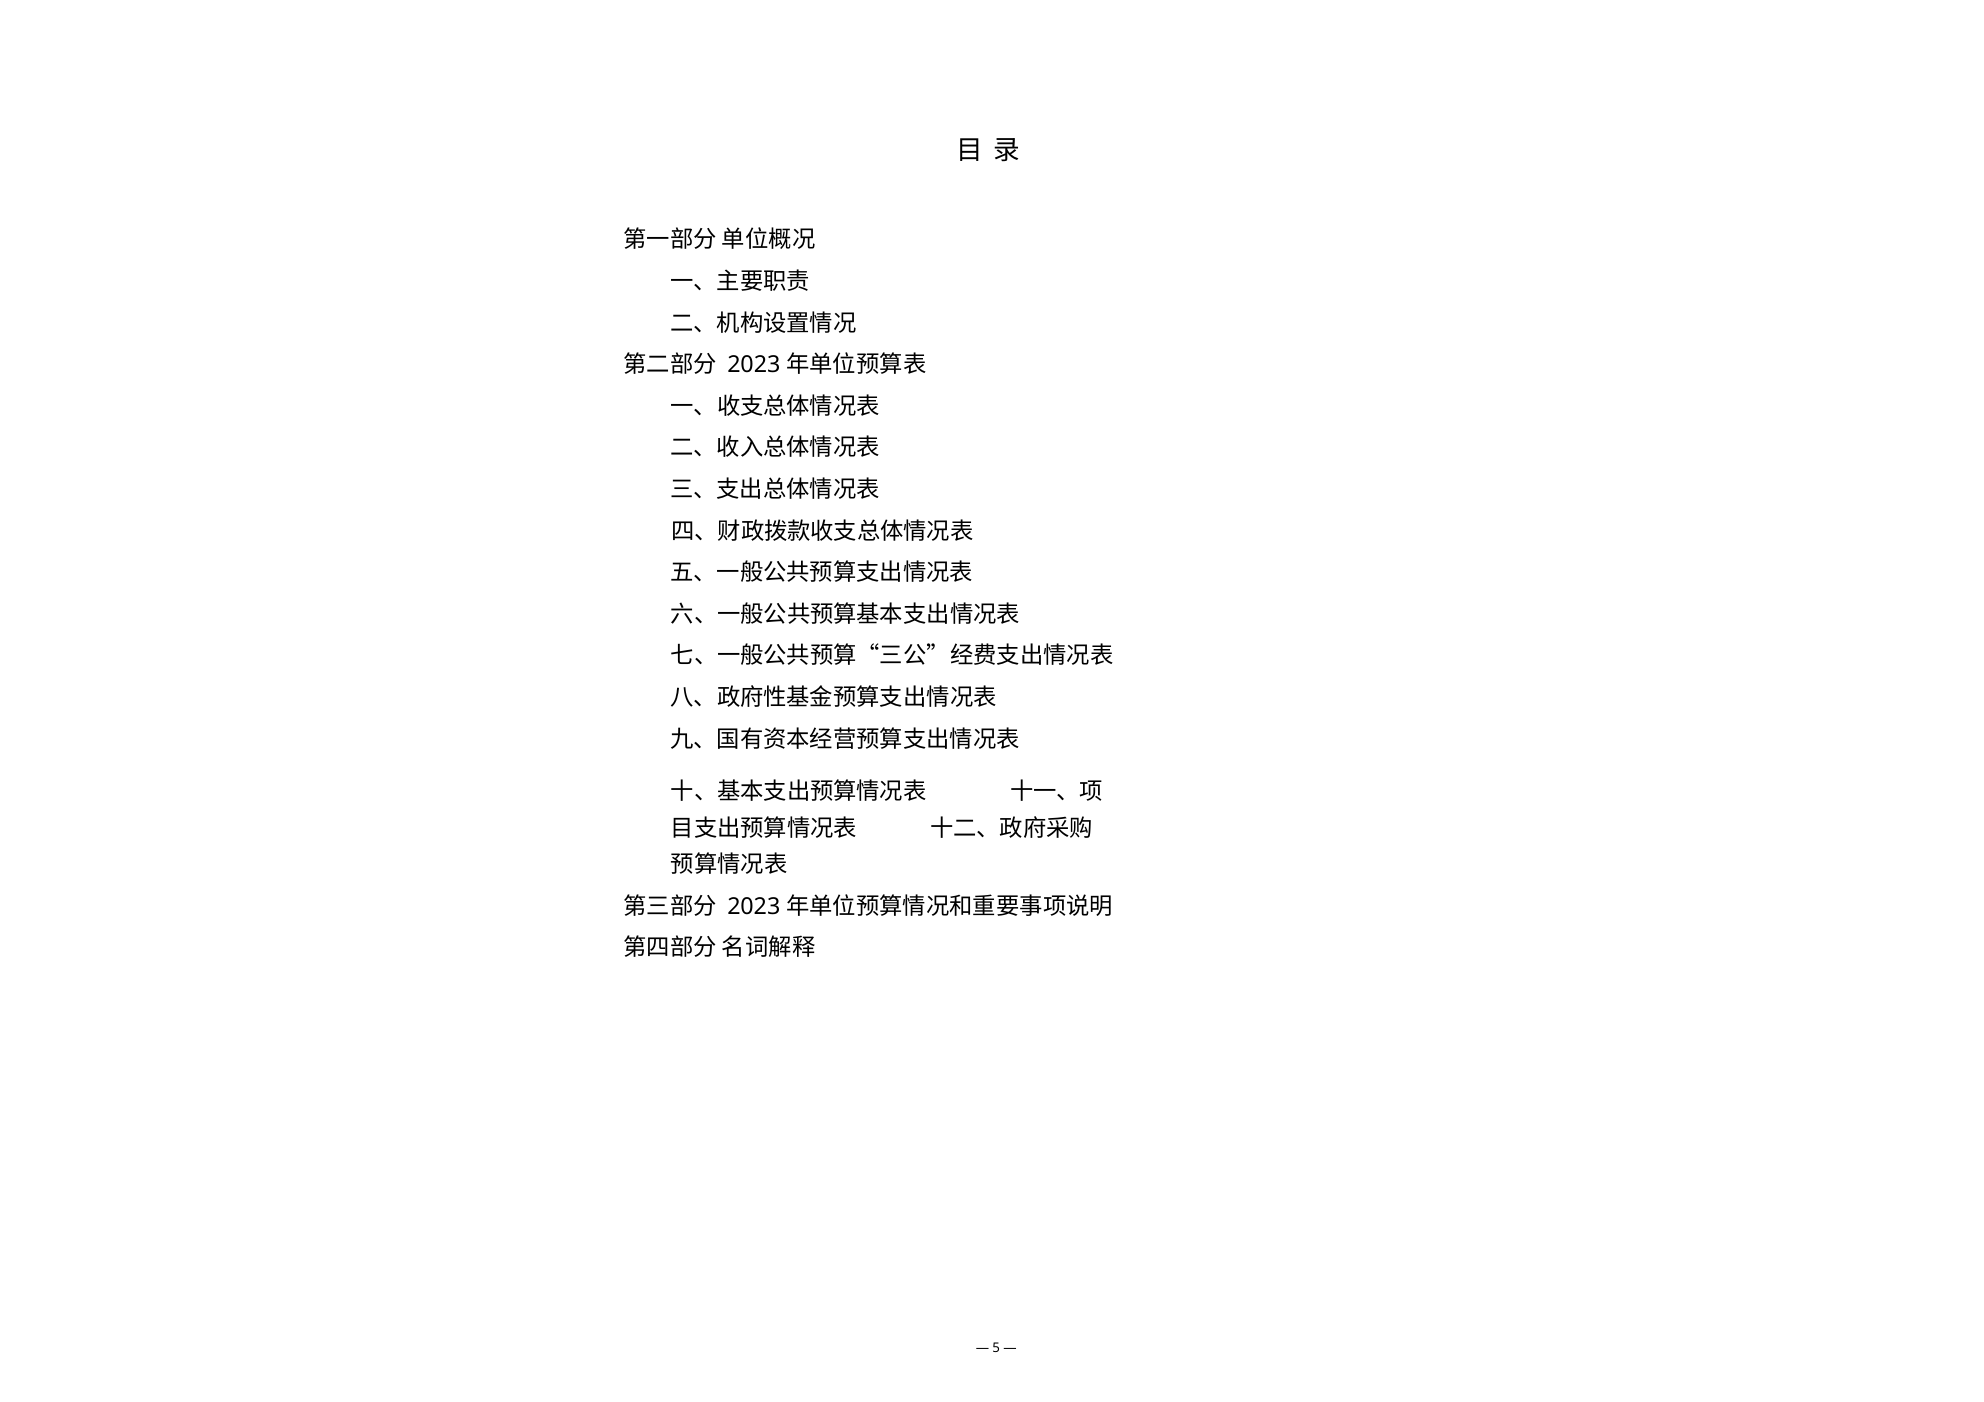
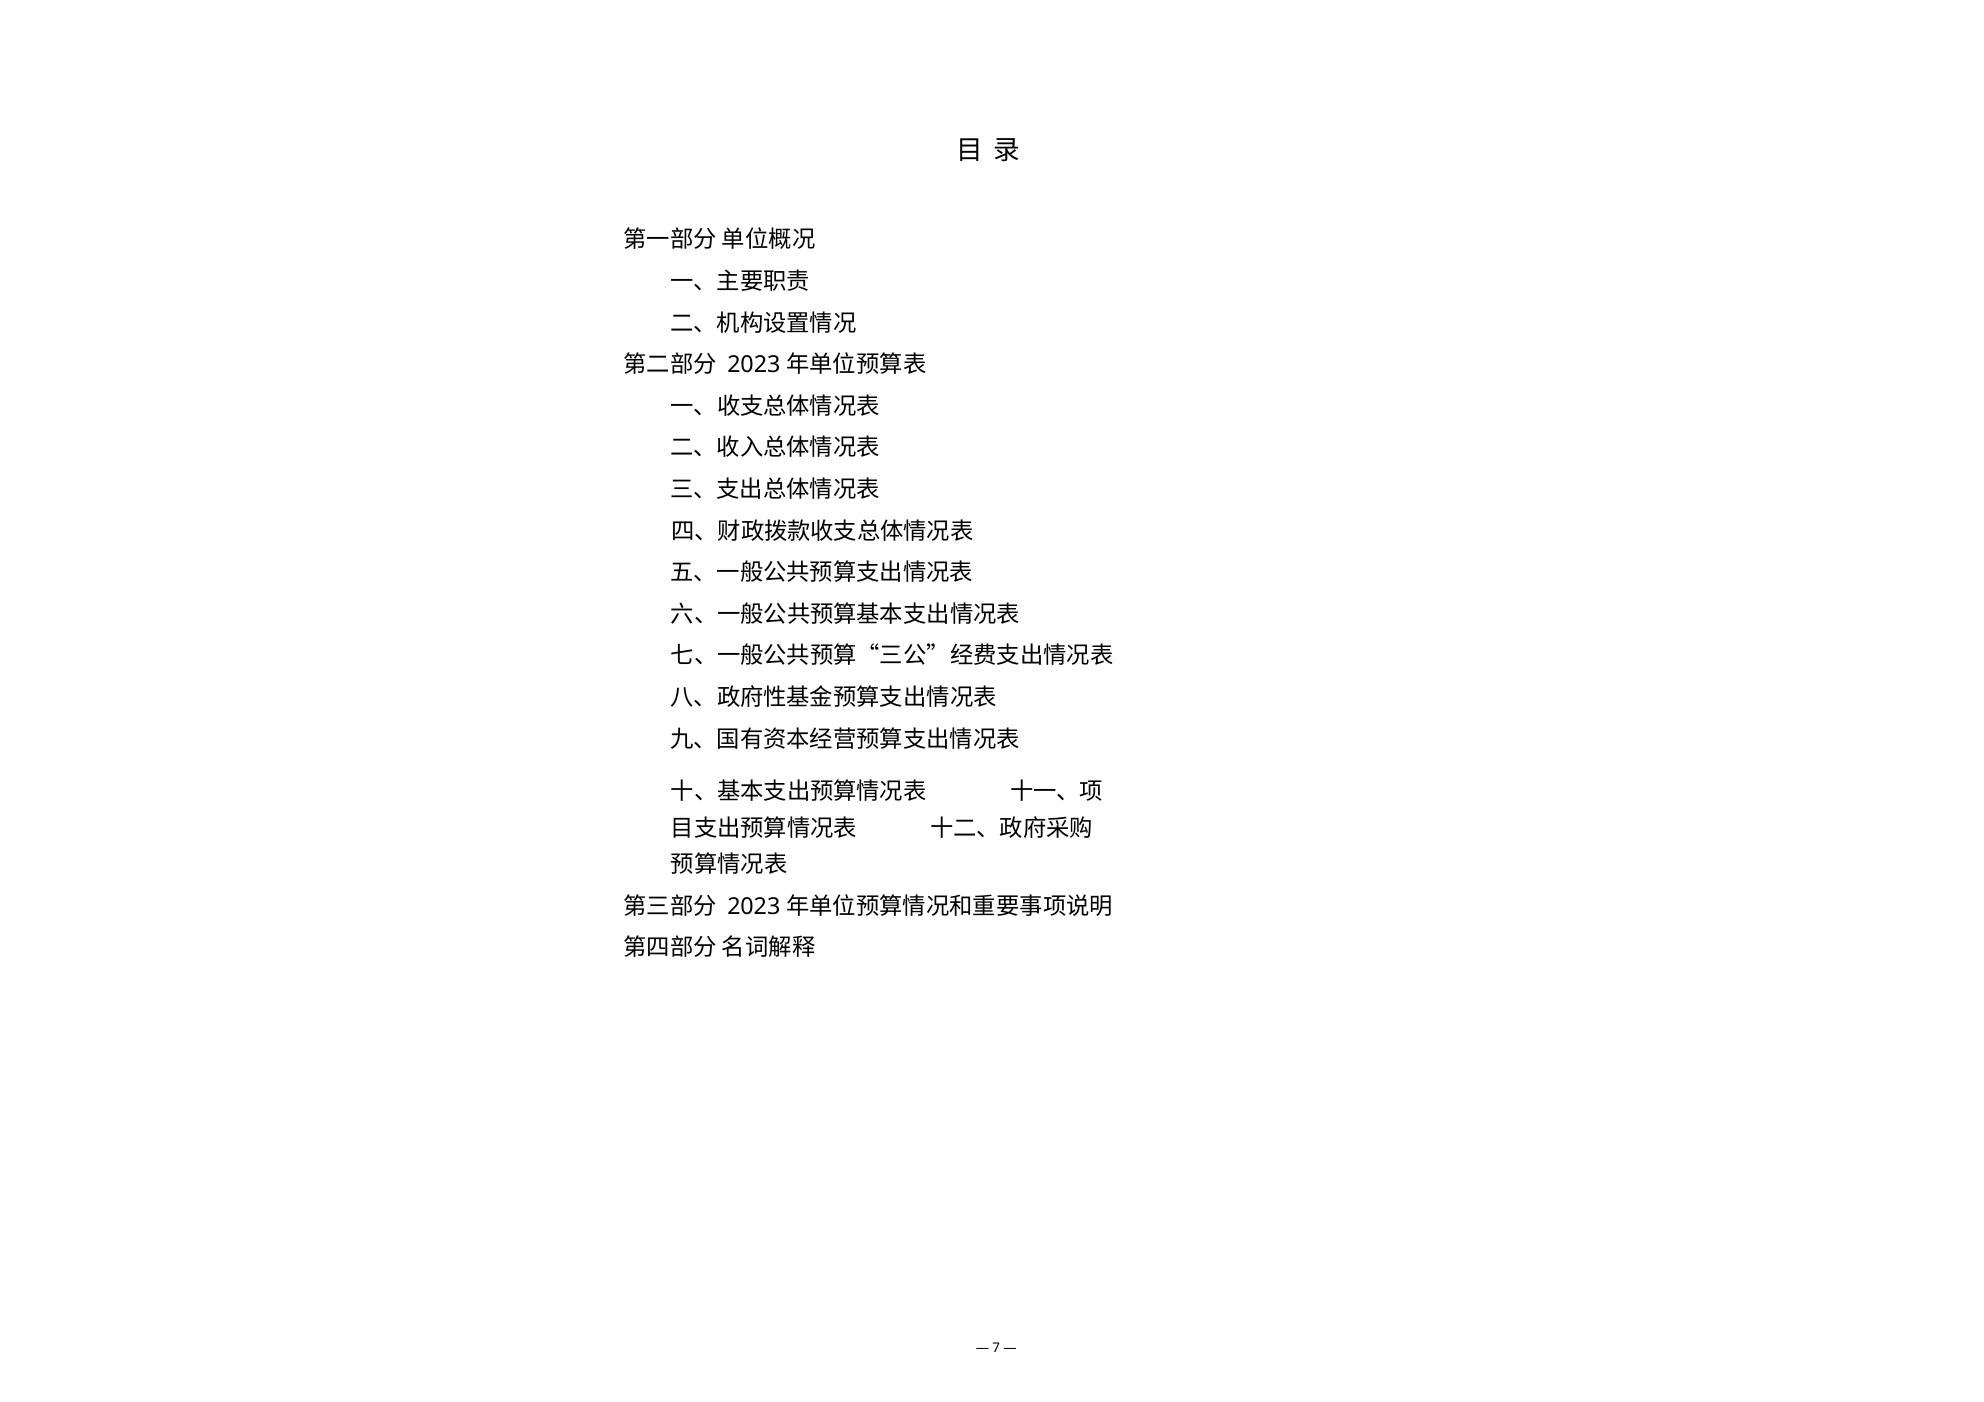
5: 5 -> 7 (996, 1349)
